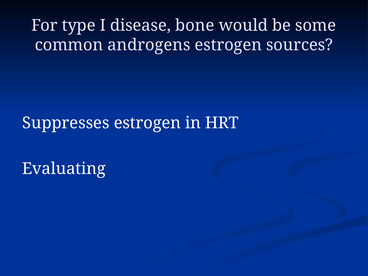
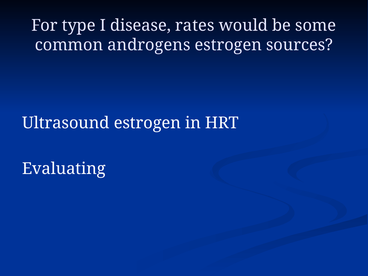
bone: bone -> rates (195, 25)
Suppresses: Suppresses -> Ultrasound (66, 123)
